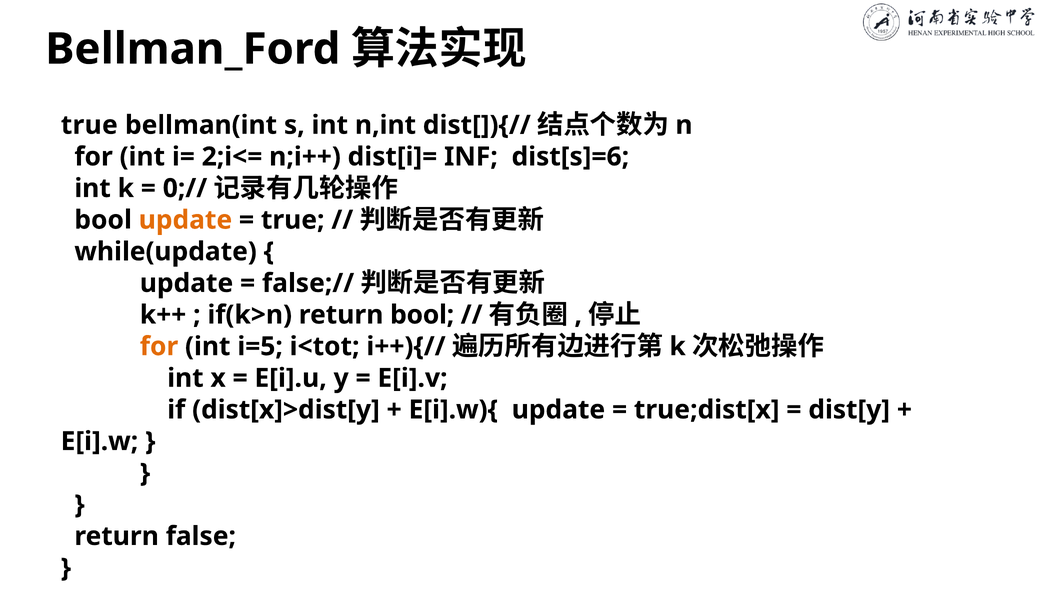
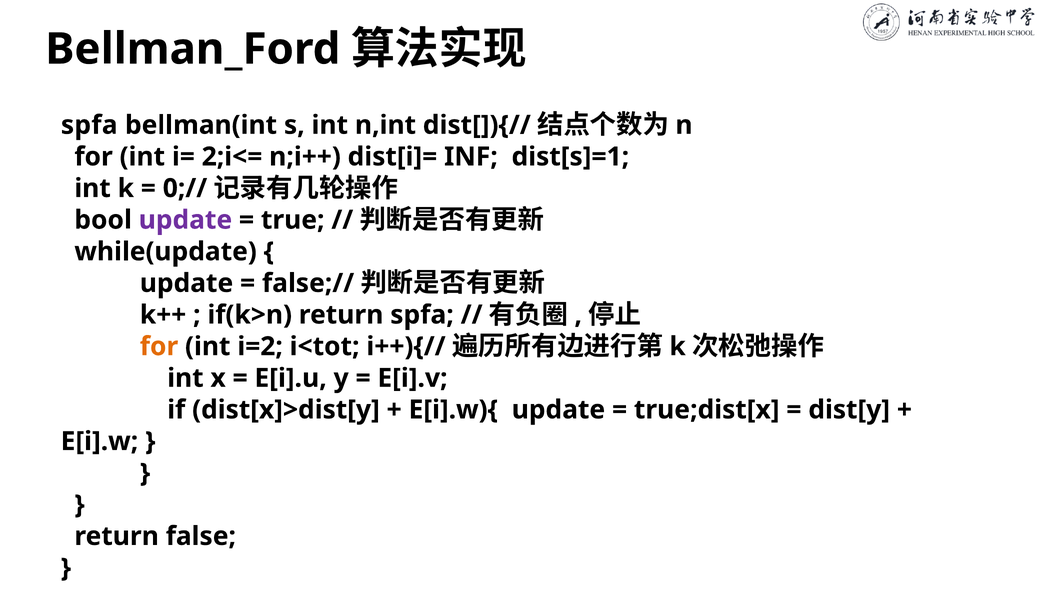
true: true -> spfa (89, 125)
dist[s]=6: dist[s]=6 -> dist[s]=1 (570, 157)
update colour: orange -> purple (185, 220)
return bool: bool -> spfa (422, 315)
i=5: i=5 -> i=2 (260, 347)
